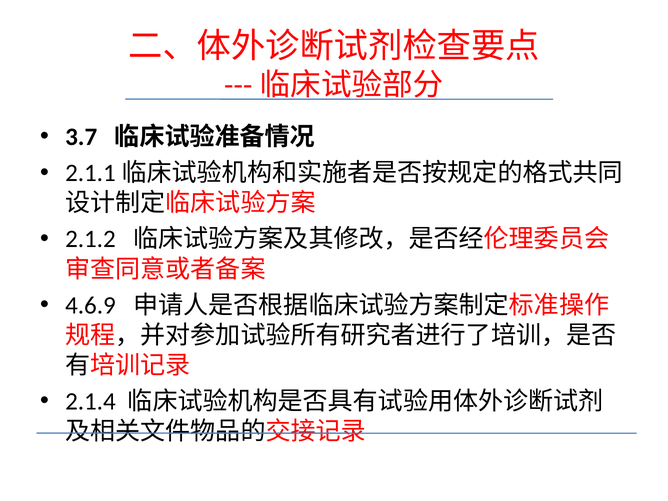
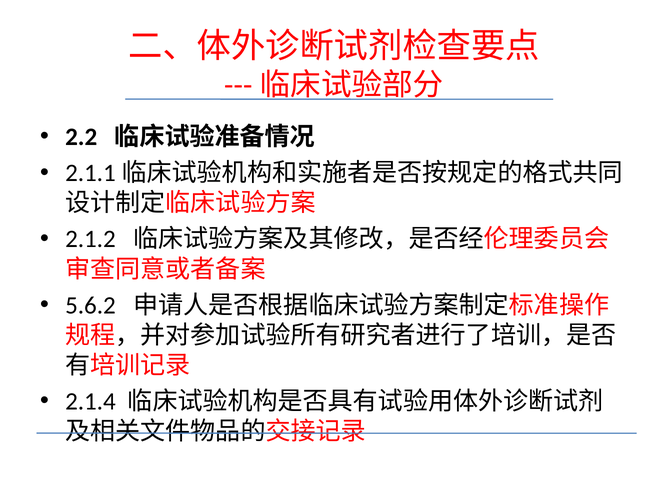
3.7: 3.7 -> 2.2 (81, 137)
4.6.9: 4.6.9 -> 5.6.2 (90, 305)
